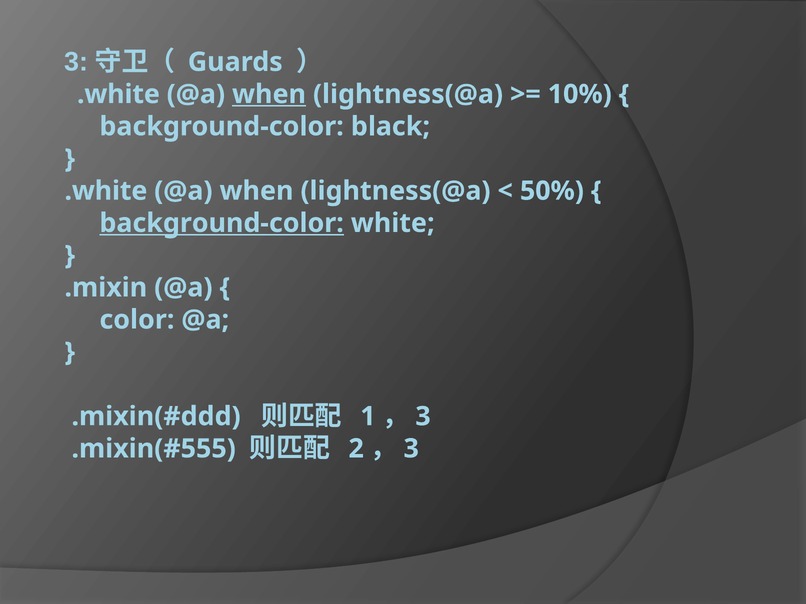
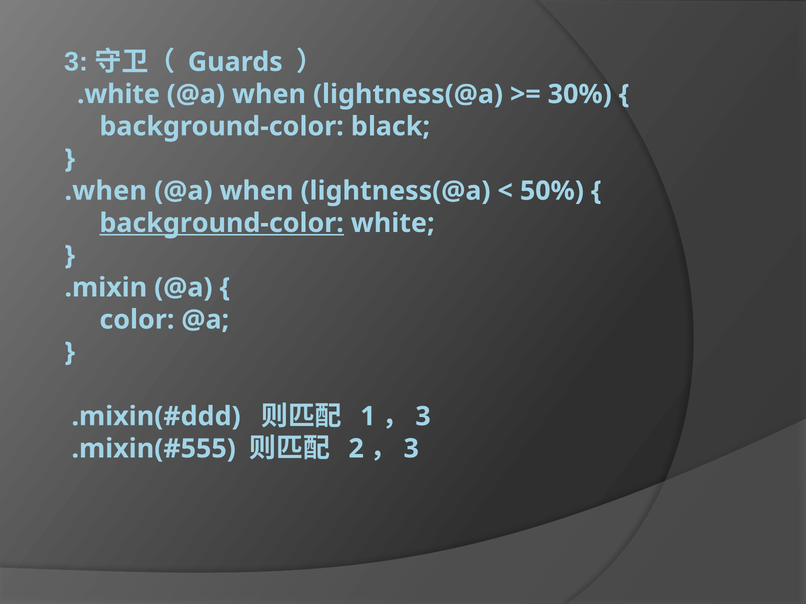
when underline: present -> none (269, 94)
10%: 10% -> 30% (580, 94)
.white: .white -> .when (106, 191)
